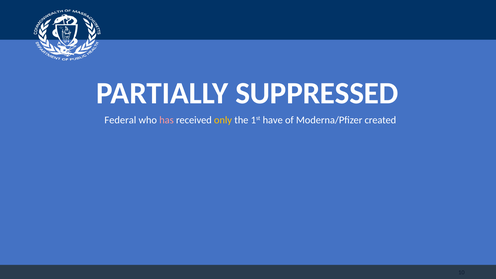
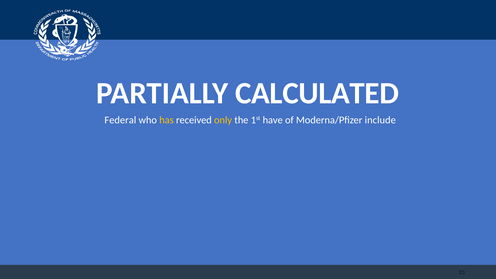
SUPPRESSED: SUPPRESSED -> CALCULATED (317, 93)
has colour: pink -> yellow (166, 120)
created: created -> include (380, 120)
